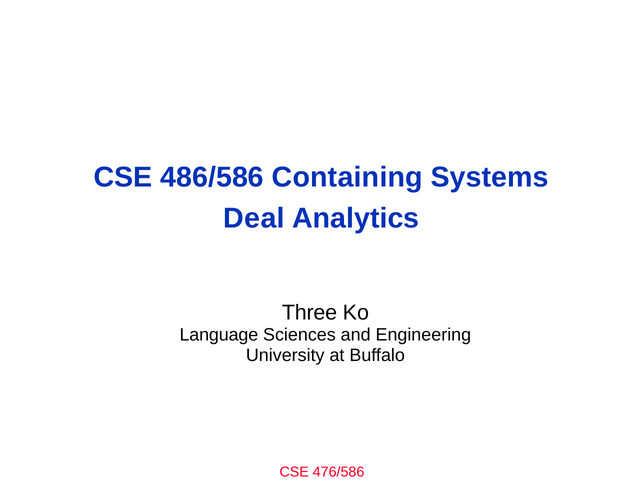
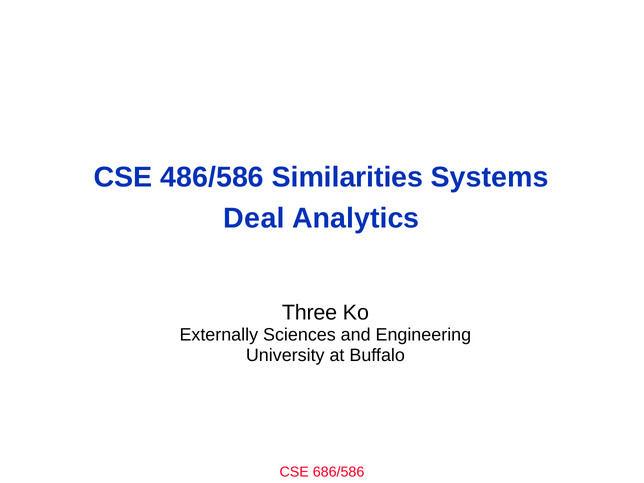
Containing: Containing -> Similarities (347, 177)
Language: Language -> Externally (219, 335)
476/586: 476/586 -> 686/586 (339, 472)
